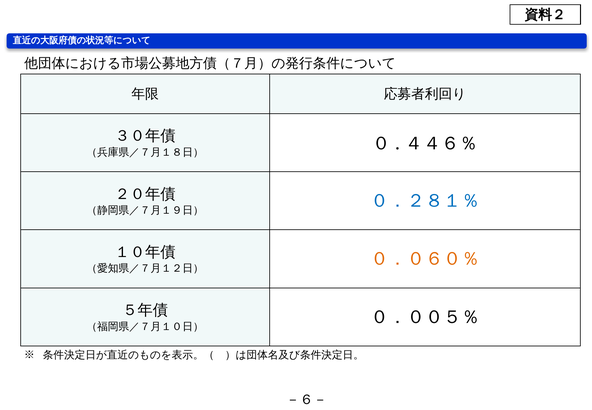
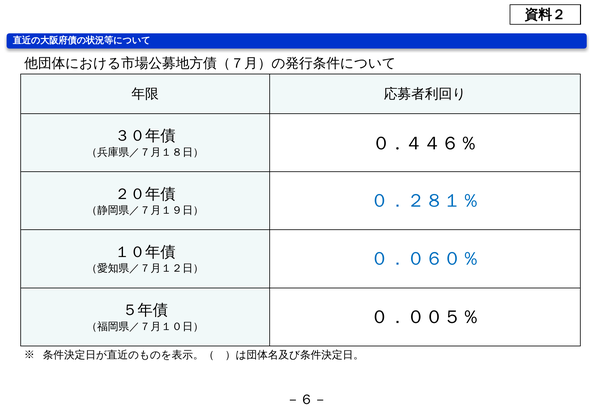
０．０６０％ colour: orange -> blue (425, 259)
